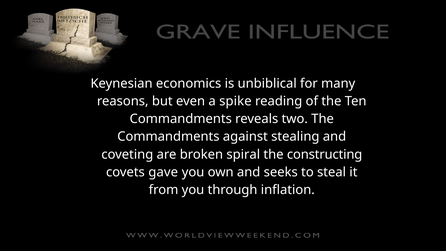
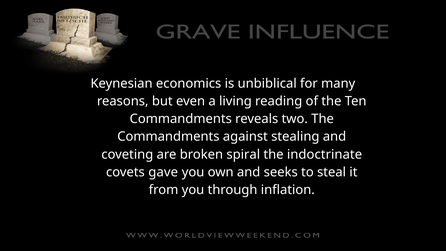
spike: spike -> living (235, 101)
constructing: constructing -> indoctrinate (325, 154)
